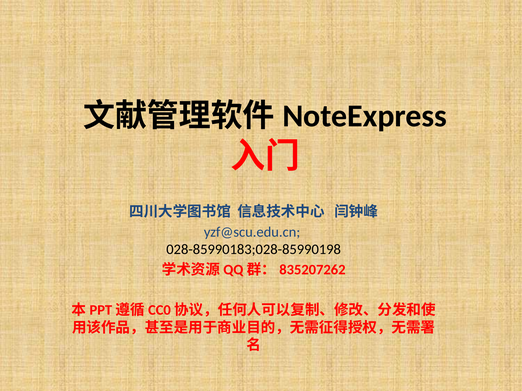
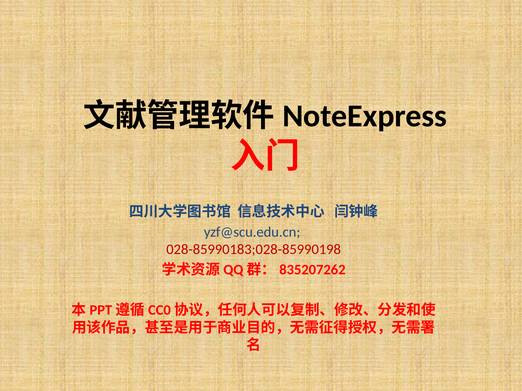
028-85990183;028-85990198 colour: black -> red (254, 250)
